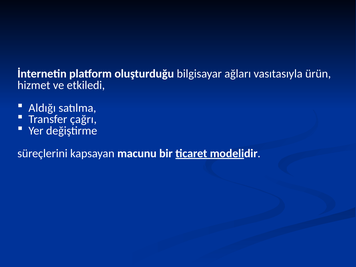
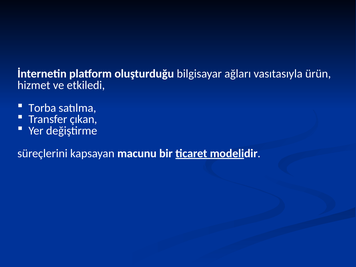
Aldığı: Aldığı -> Torba (42, 108)
çağrı: çağrı -> çıkan (83, 119)
